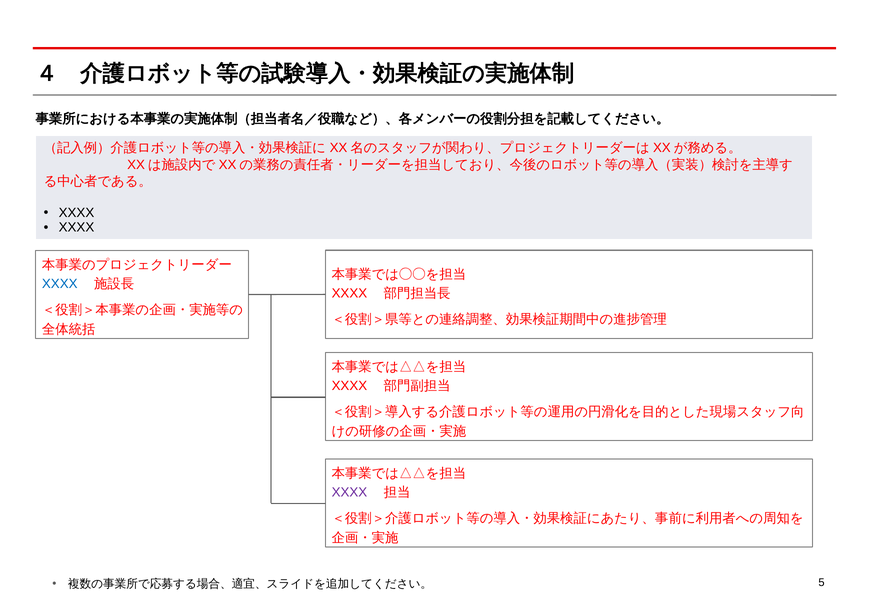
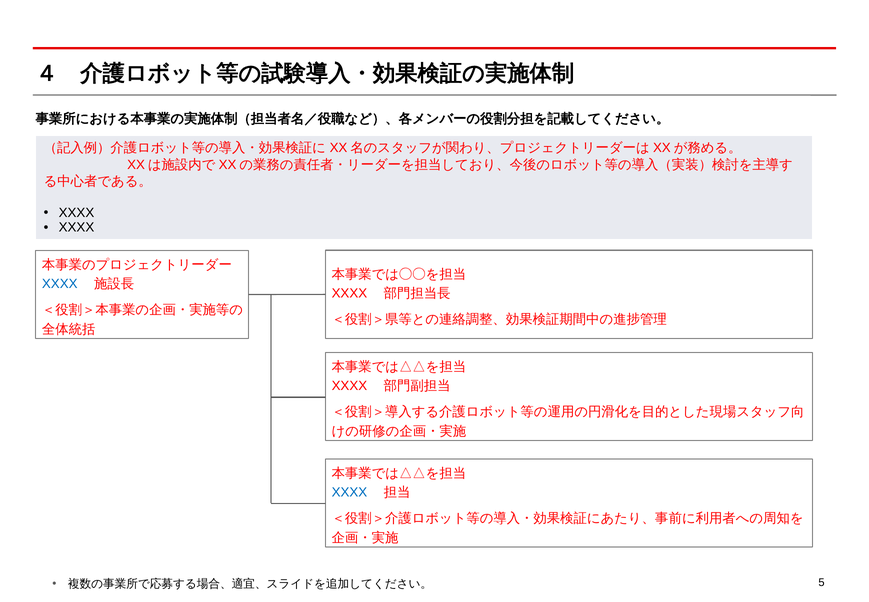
XXXX colour: purple -> blue (349, 492)
